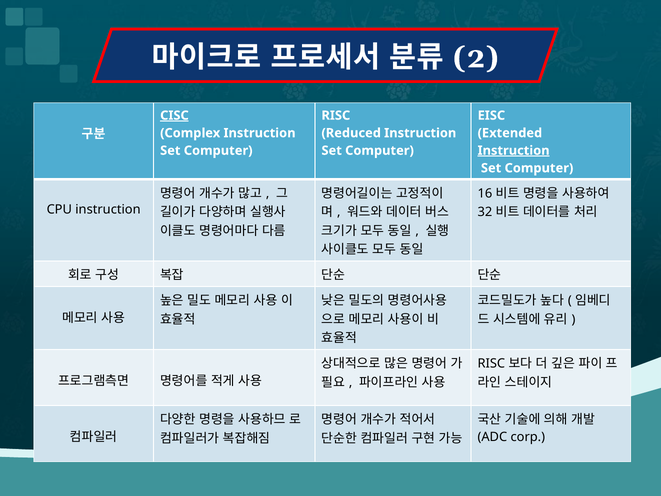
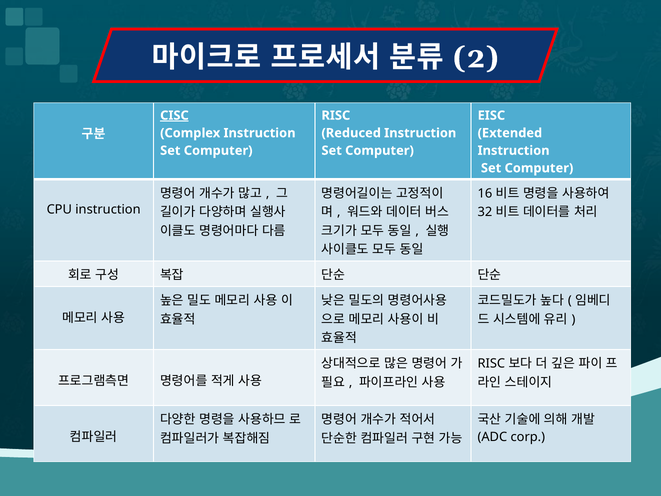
Instruction underline: present -> none (514, 150)
